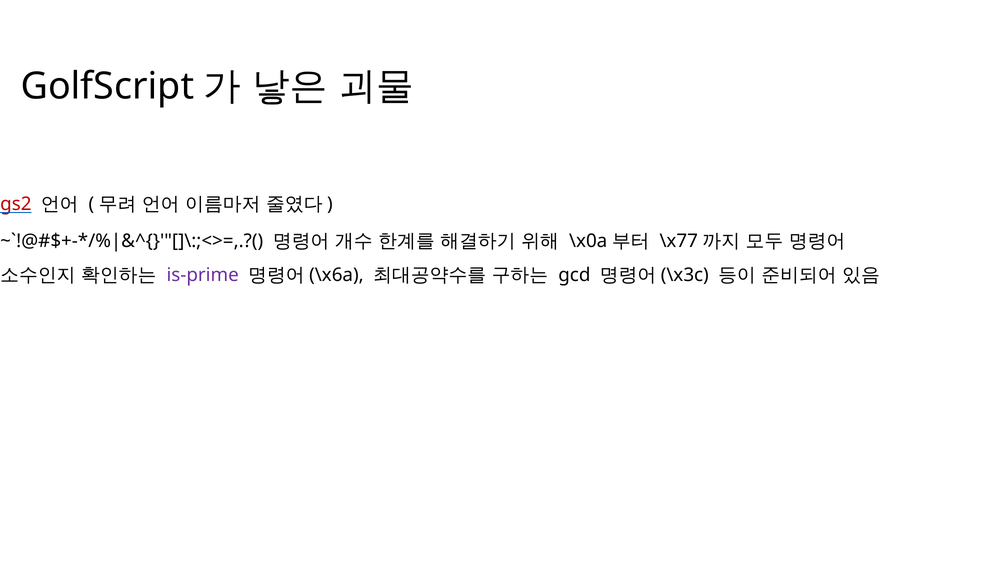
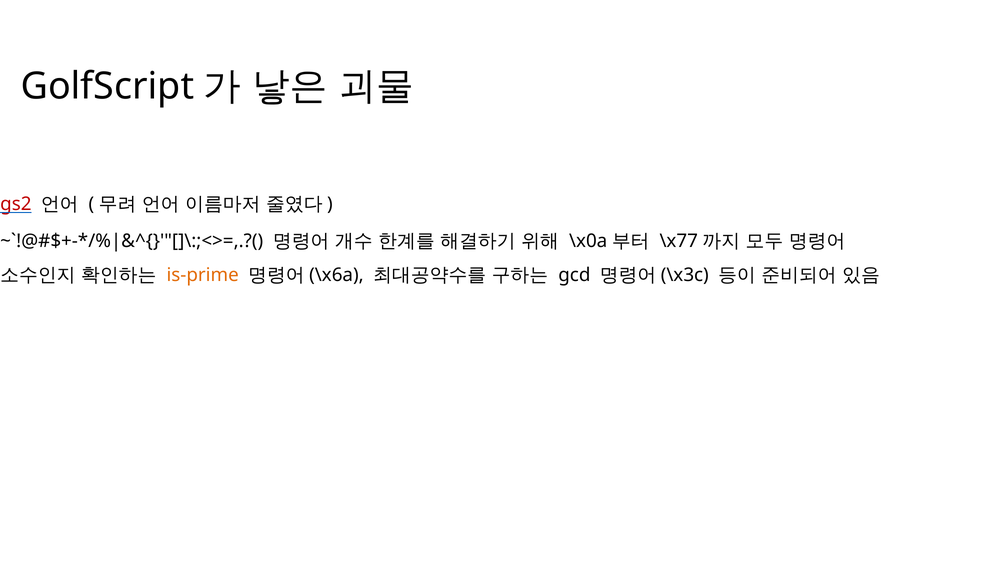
is-prime colour: purple -> orange (203, 275)
